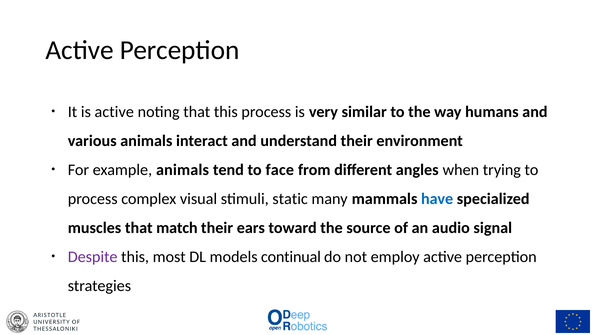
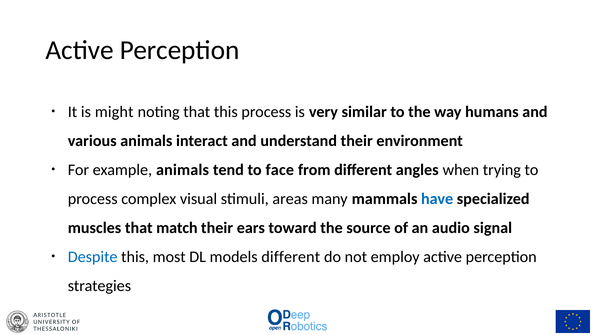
is active: active -> might (114, 112)
static: static -> areas (290, 199)
Despite colour: purple -> blue (93, 257)
models continual: continual -> different (291, 257)
